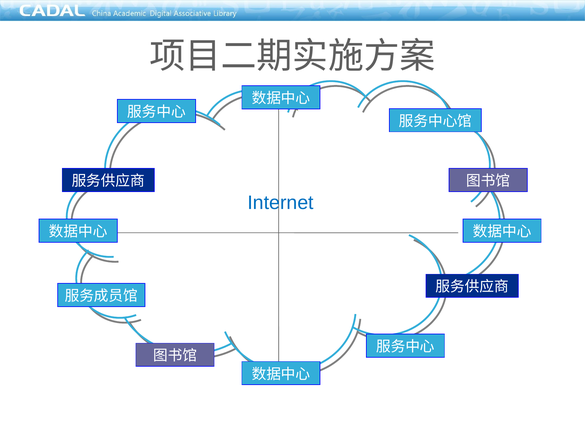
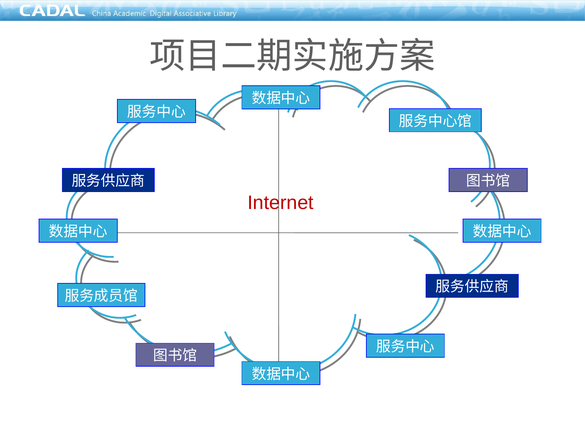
Internet colour: blue -> red (281, 203)
